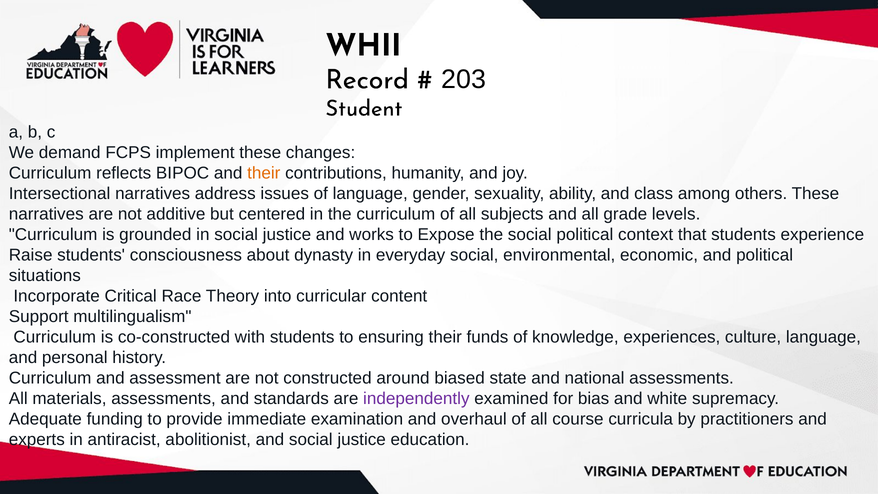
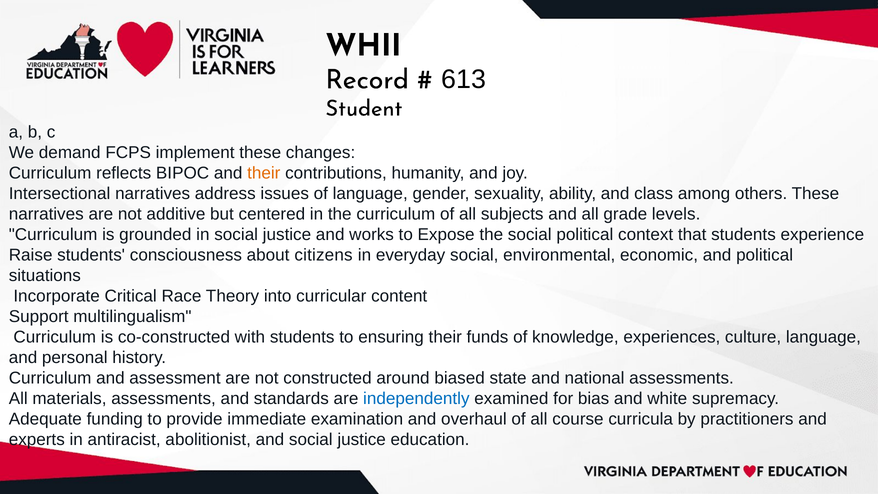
203: 203 -> 613 (464, 79)
dynasty: dynasty -> citizens (324, 255)
independently colour: purple -> blue (416, 399)
